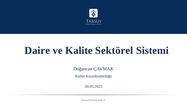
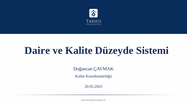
Sektörel: Sektörel -> Düzeyde (114, 51)
